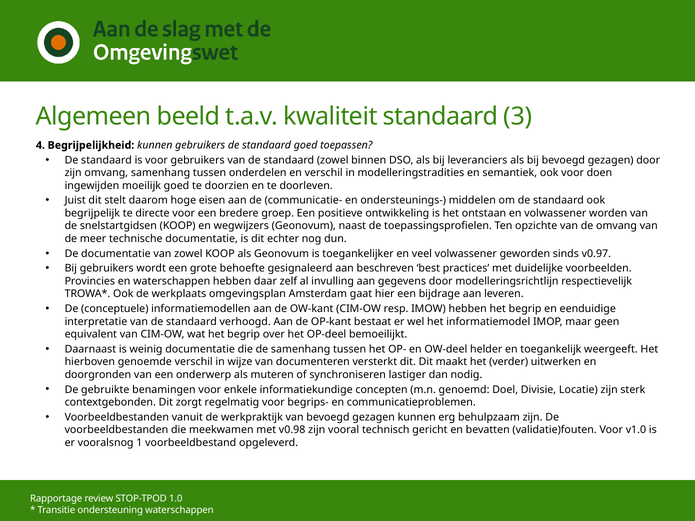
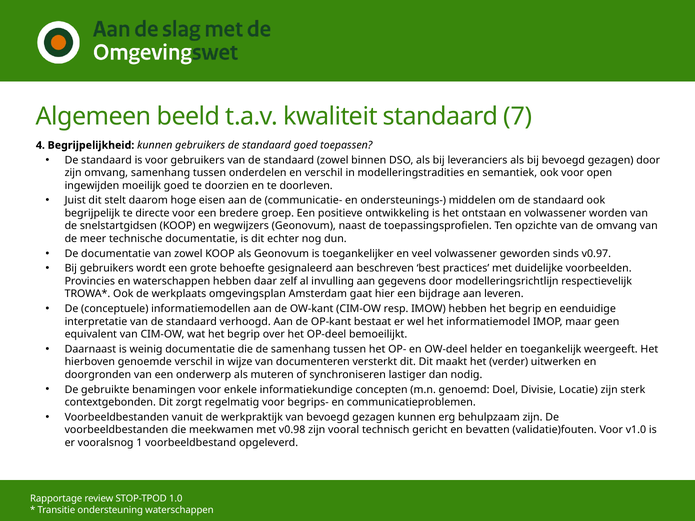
3: 3 -> 7 (518, 116)
doen: doen -> open (599, 173)
